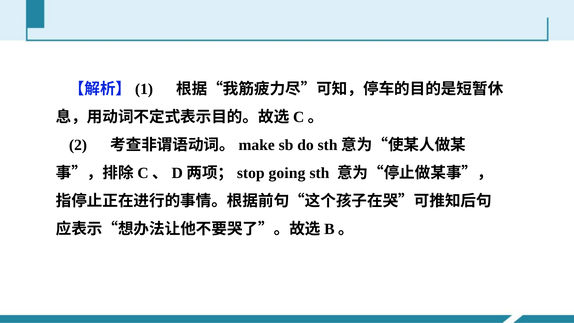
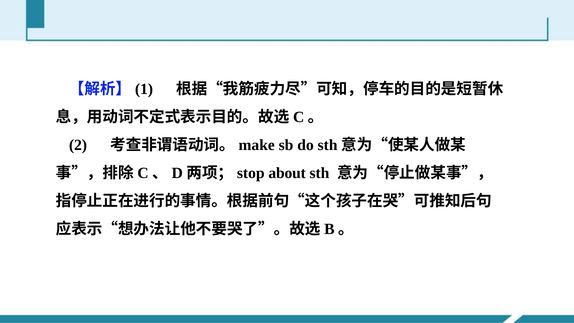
going: going -> about (287, 173)
